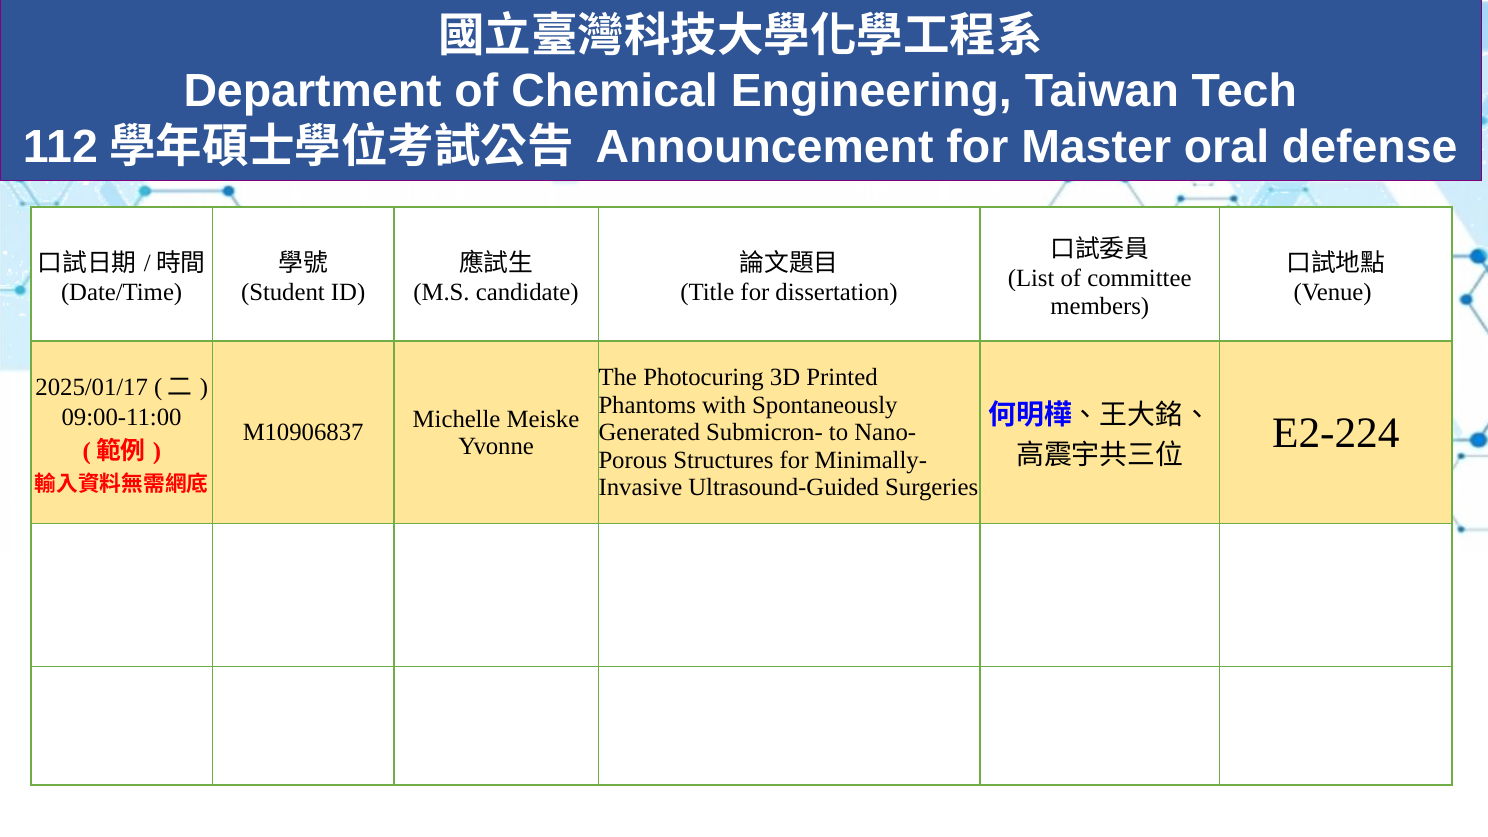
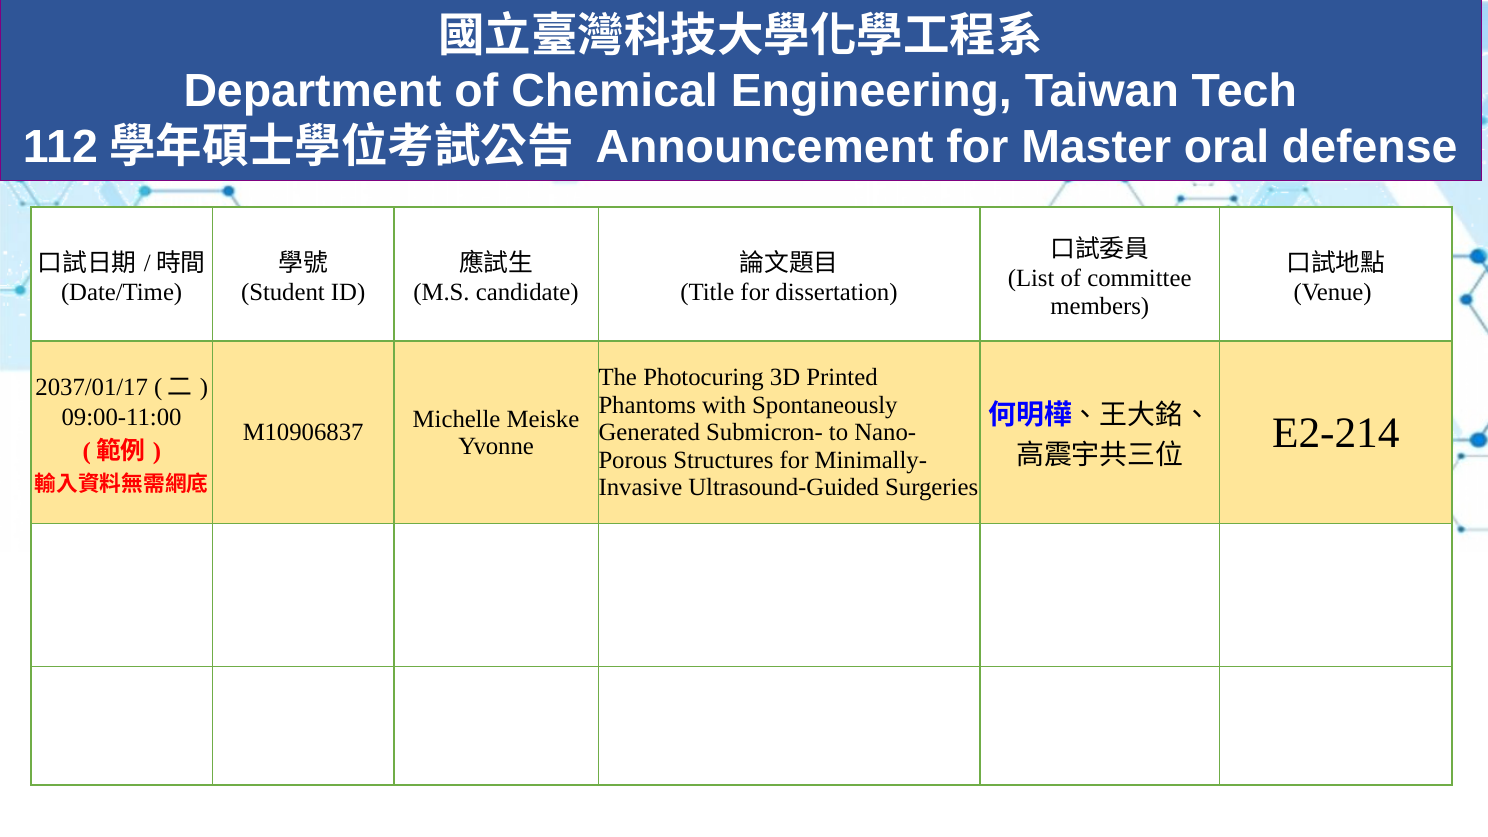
2025/01/17: 2025/01/17 -> 2037/01/17 (92, 388)
E2-224: E2-224 -> E2-214 (1336, 433)
